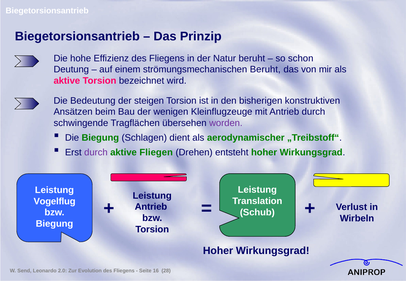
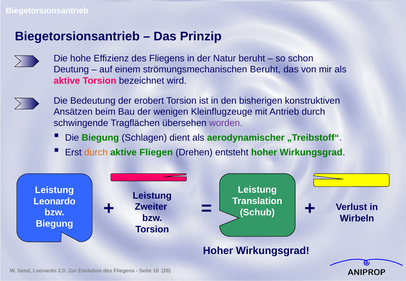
steigen: steigen -> erobert (149, 101)
durch colour: purple -> orange (96, 152)
Vogelflug: Vogelflug -> Leonardo (55, 201)
Antrieb: Antrieb -> Zweiter (151, 207)
